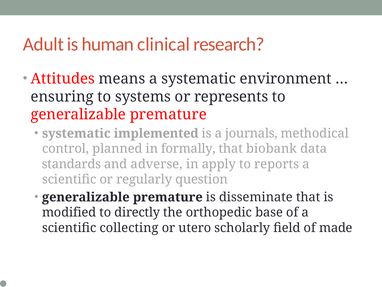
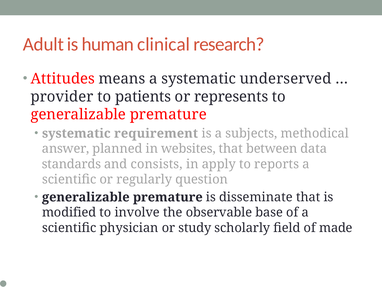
environment: environment -> underserved (286, 79)
ensuring: ensuring -> provider (62, 96)
systems: systems -> patients (143, 96)
implemented: implemented -> requirement (156, 133)
journals: journals -> subjects (251, 133)
control: control -> answer (66, 148)
formally: formally -> websites (188, 148)
biobank: biobank -> between (272, 148)
adverse: adverse -> consists (157, 164)
directly: directly -> involve (137, 212)
orthopedic: orthopedic -> observable (219, 212)
collecting: collecting -> physician (129, 227)
utero: utero -> study (195, 227)
